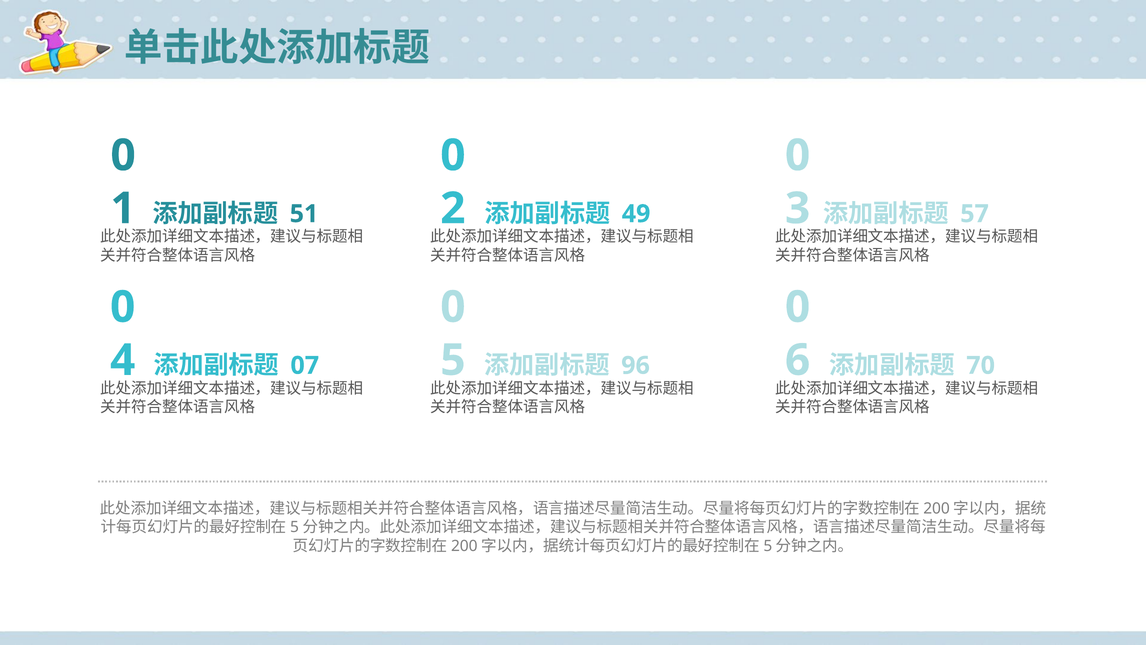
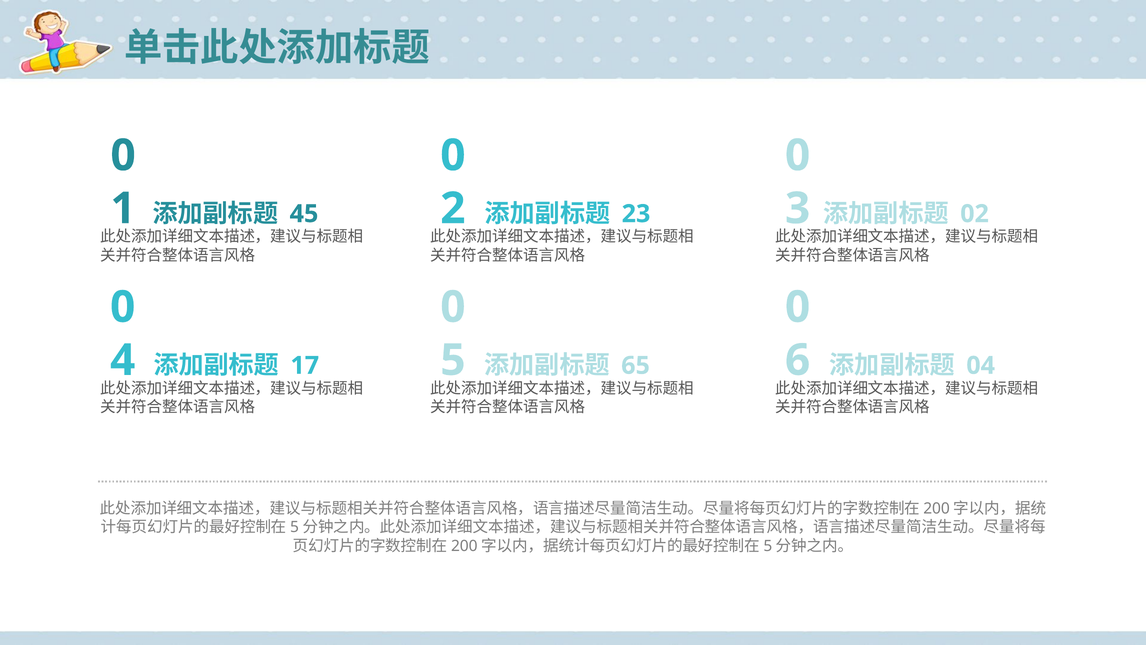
57: 57 -> 02 (975, 214)
51: 51 -> 45 (304, 214)
49: 49 -> 23 (636, 214)
96: 96 -> 65 (636, 365)
70: 70 -> 04 (981, 365)
07: 07 -> 17 (305, 365)
